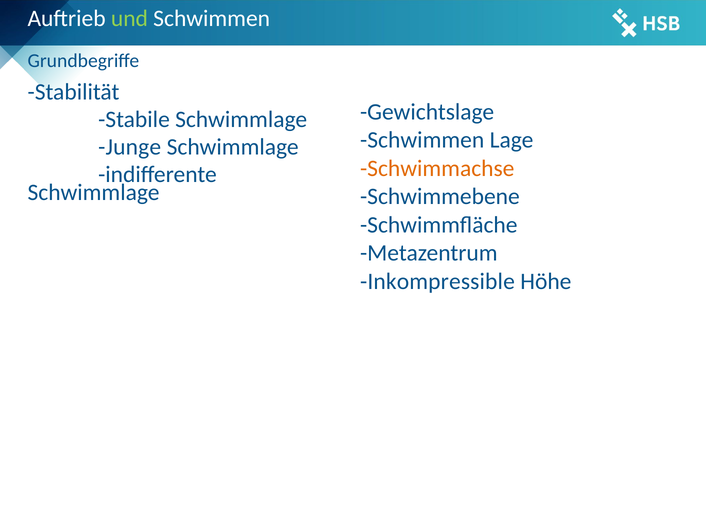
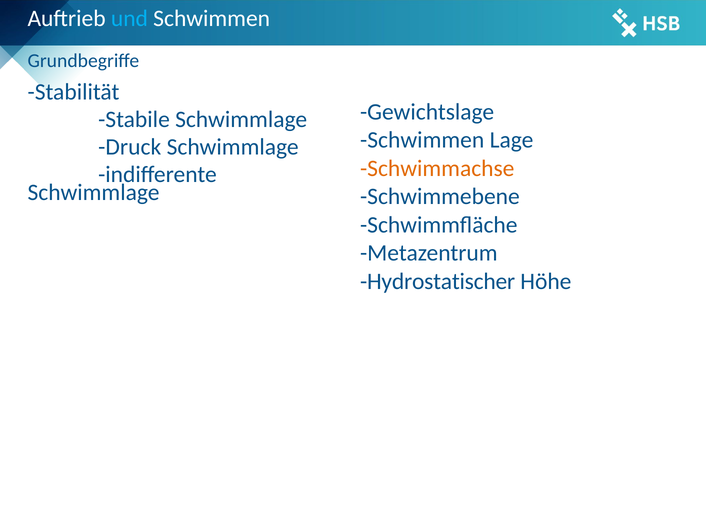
und colour: light green -> light blue (129, 18)
Junge: Junge -> Druck (130, 147)
Inkompressible: Inkompressible -> Hydrostatischer (438, 281)
